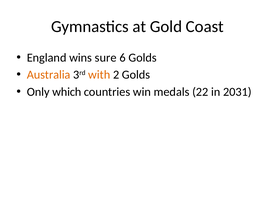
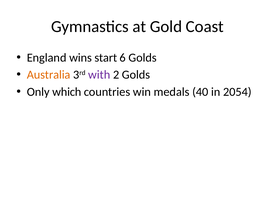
sure: sure -> start (106, 58)
with colour: orange -> purple (99, 75)
22: 22 -> 40 (200, 92)
2031: 2031 -> 2054 (237, 92)
